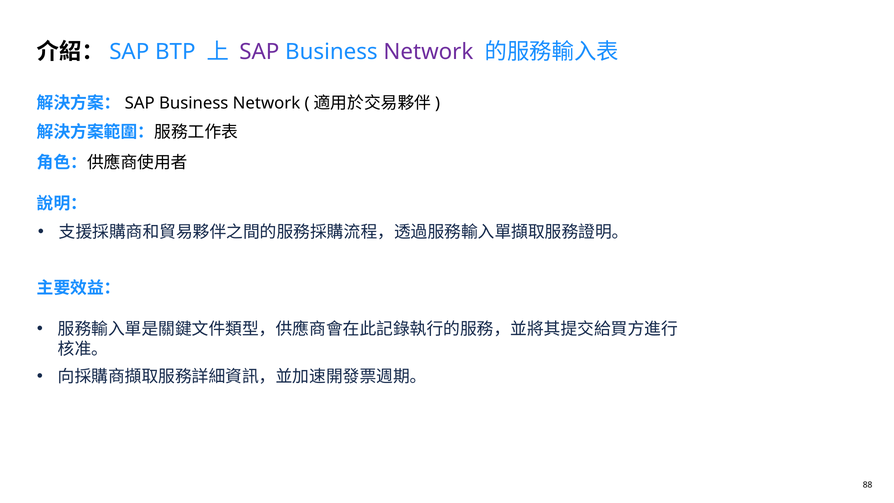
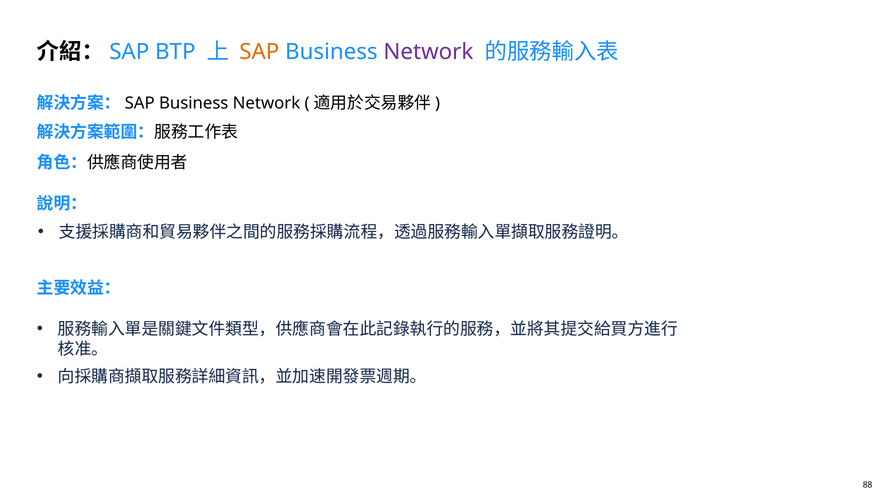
SAP colour: purple -> orange (259, 52)
